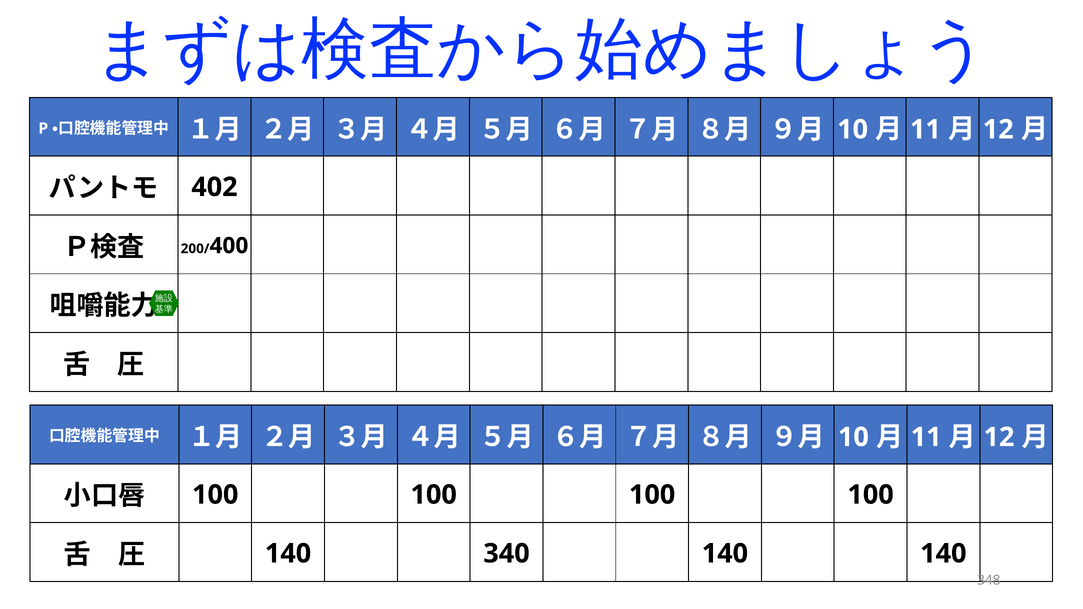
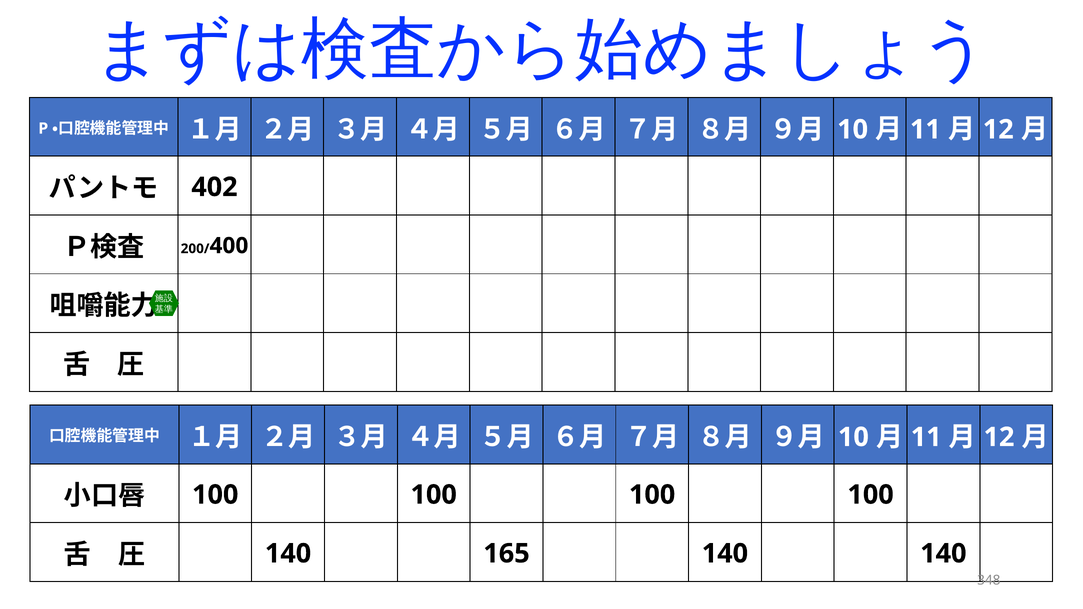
340: 340 -> 165 (507, 554)
